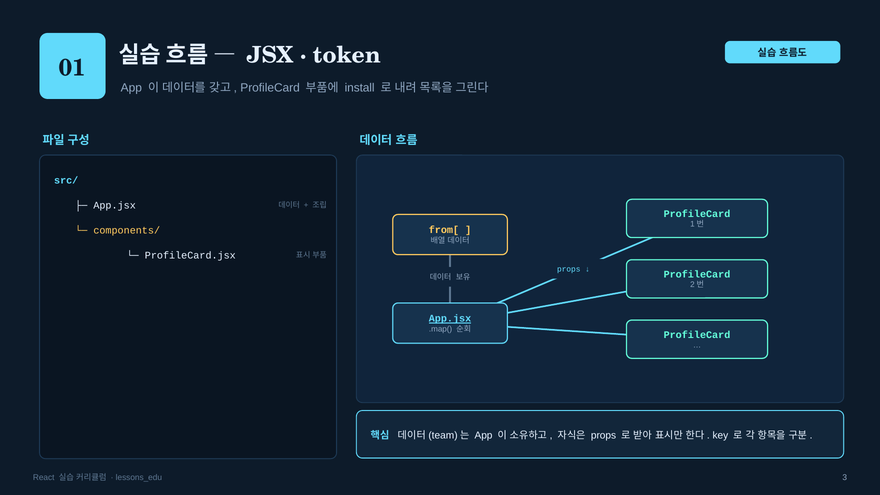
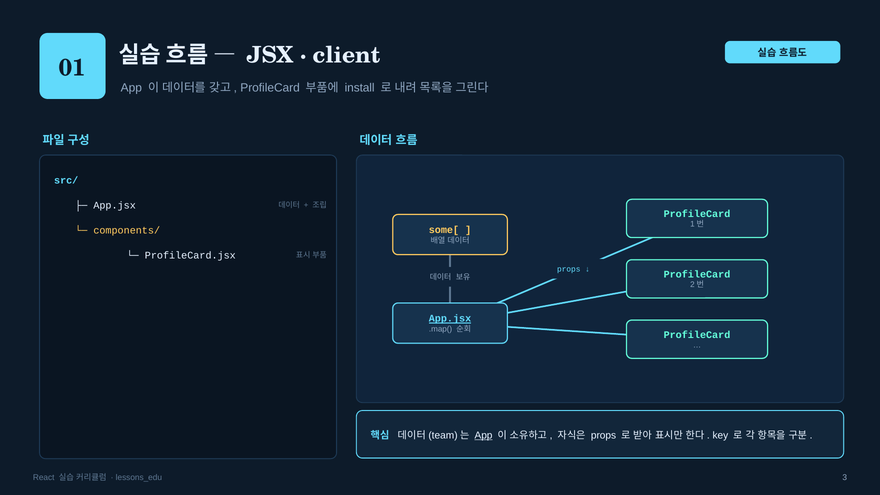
token: token -> client (347, 55)
from[: from[ -> some[ (444, 230)
App underline: none -> present (484, 435)
